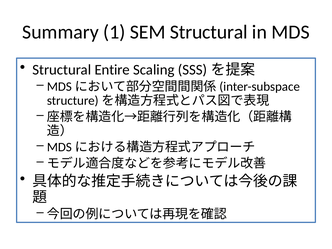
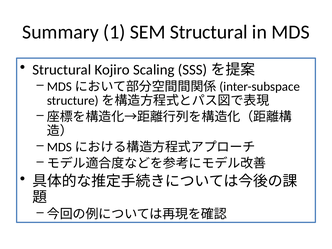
Entire: Entire -> Kojiro (112, 70)
